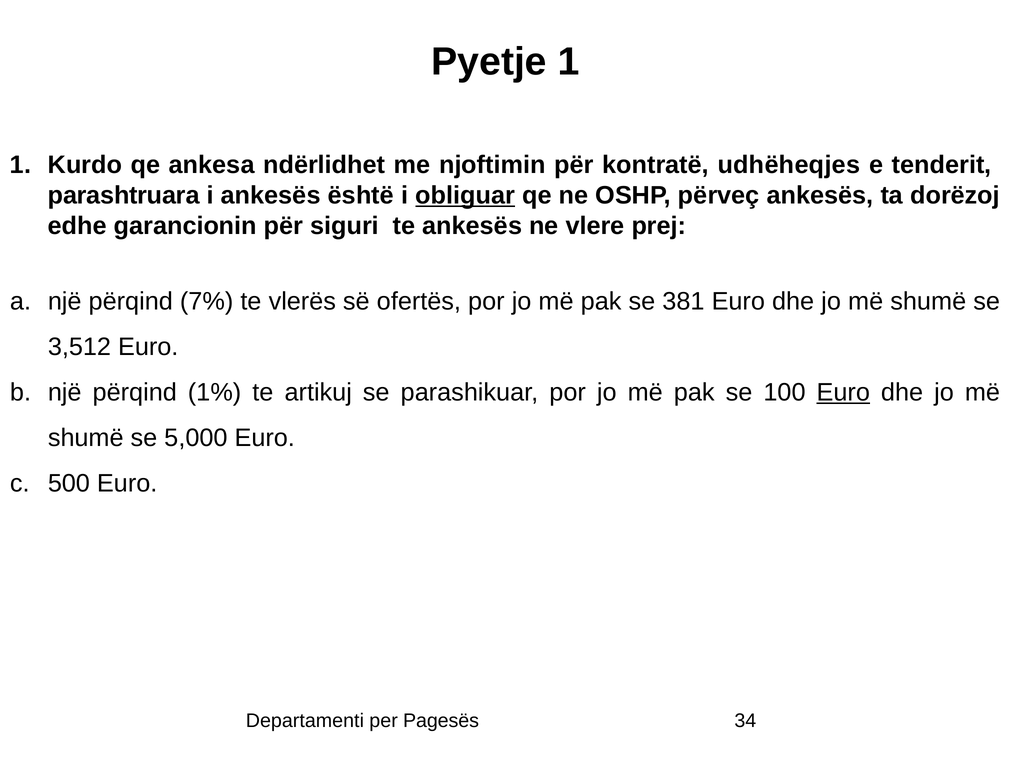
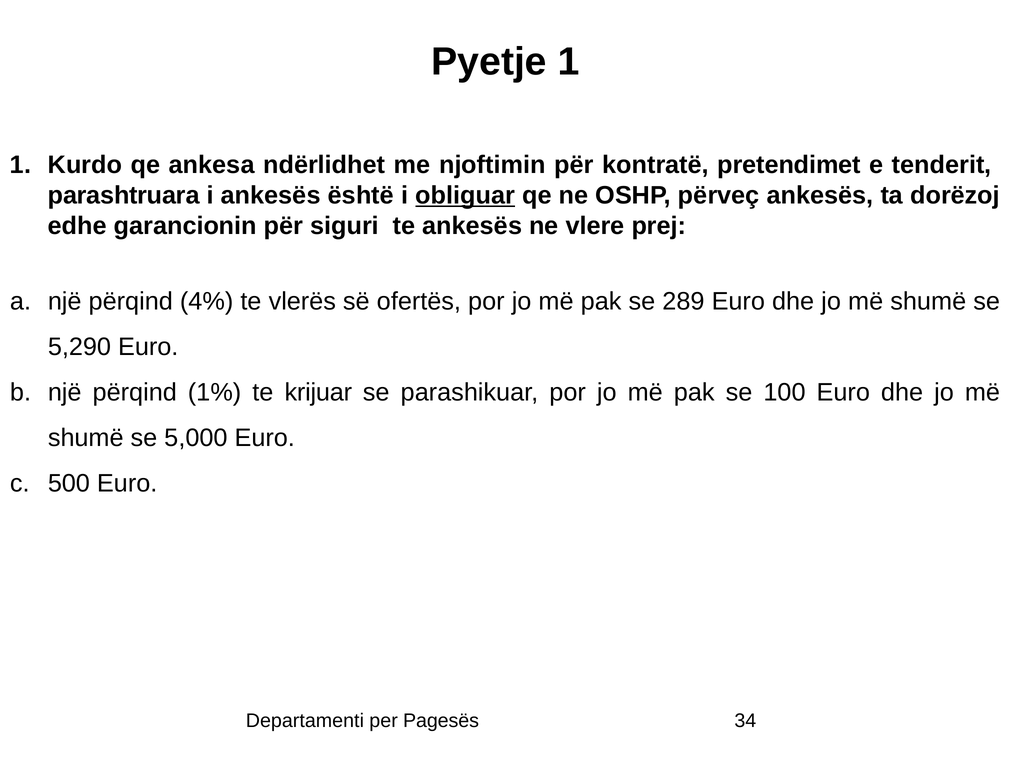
udhëheqjes: udhëheqjes -> pretendimet (789, 165)
7%: 7% -> 4% (207, 302)
381: 381 -> 289 (683, 302)
3,512: 3,512 -> 5,290 (79, 347)
artikuj: artikuj -> krijuar (318, 393)
Euro underline: present -> none (843, 393)
